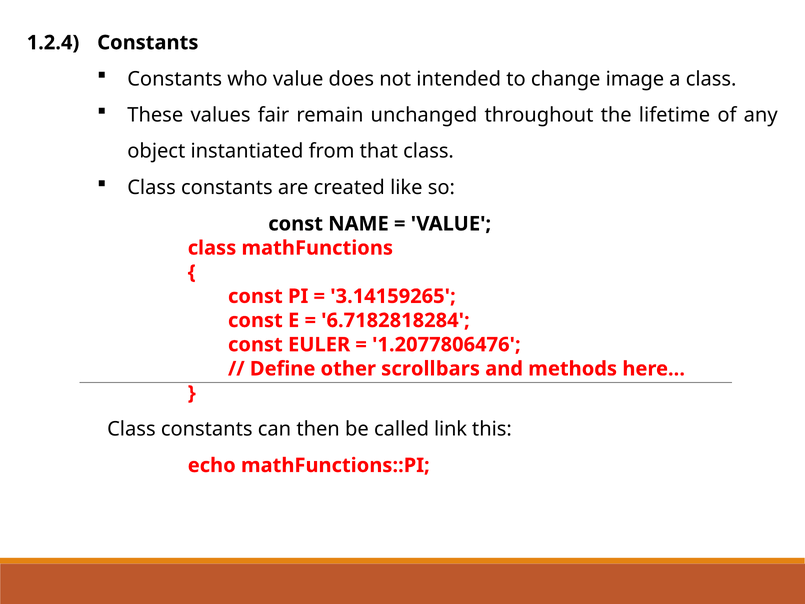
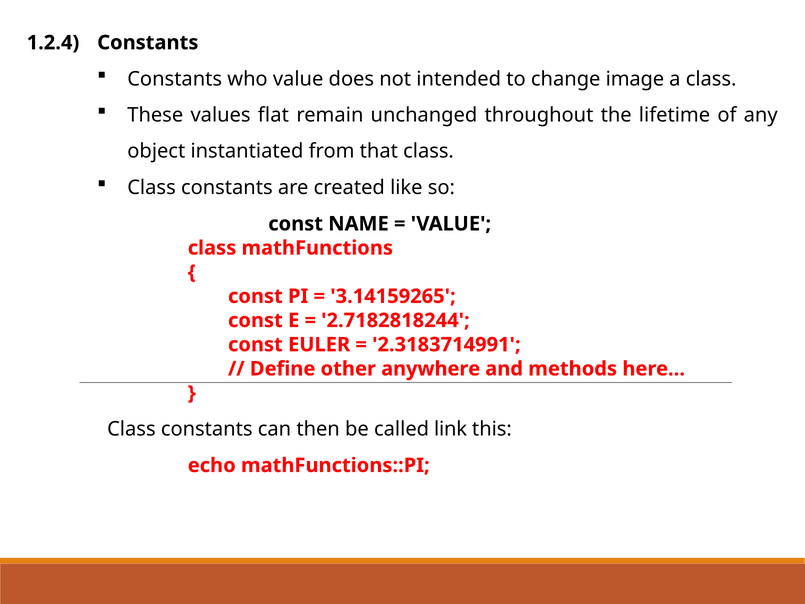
fair: fair -> flat (273, 115)
6.7182818284: 6.7182818284 -> 2.7182818244 (395, 320)
1.2077806476: 1.2077806476 -> 2.3183714991 (446, 344)
scrollbars: scrollbars -> anywhere (431, 369)
